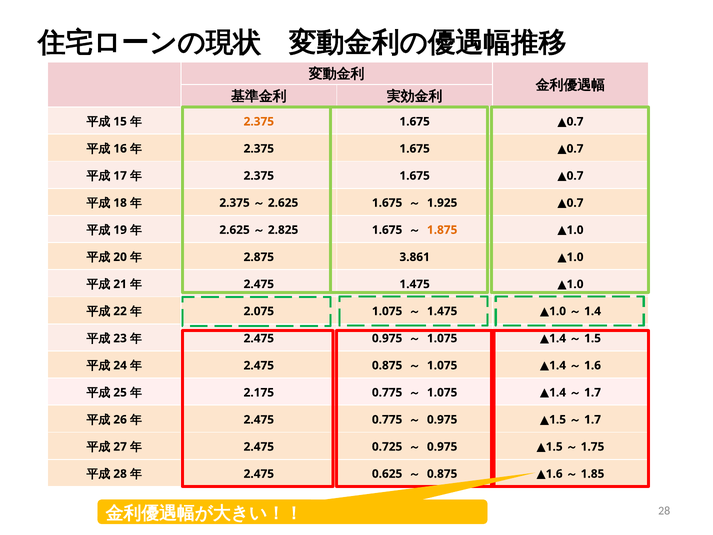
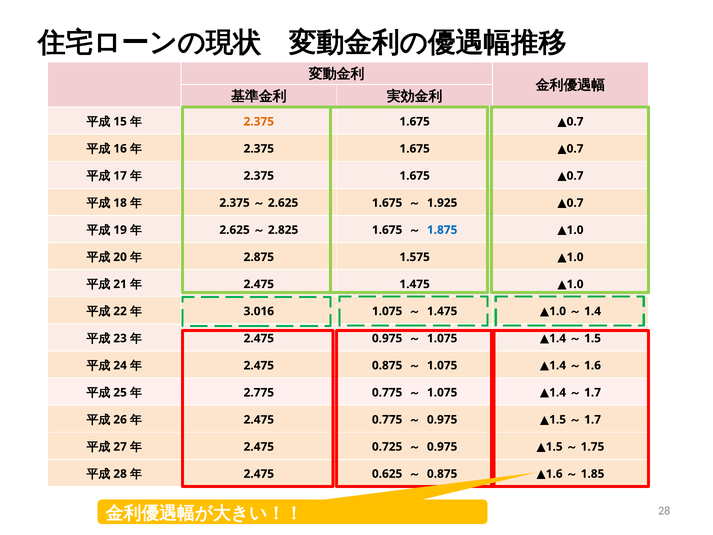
1.875 colour: orange -> blue (442, 230)
3.861: 3.861 -> 1.575 (415, 257)
2.075: 2.075 -> 3.016 (259, 311)
2.175: 2.175 -> 2.775 (259, 392)
